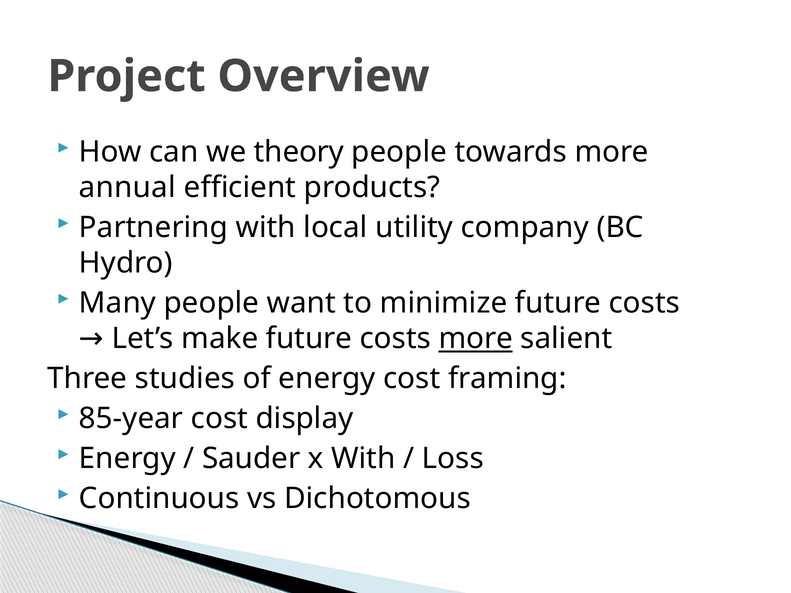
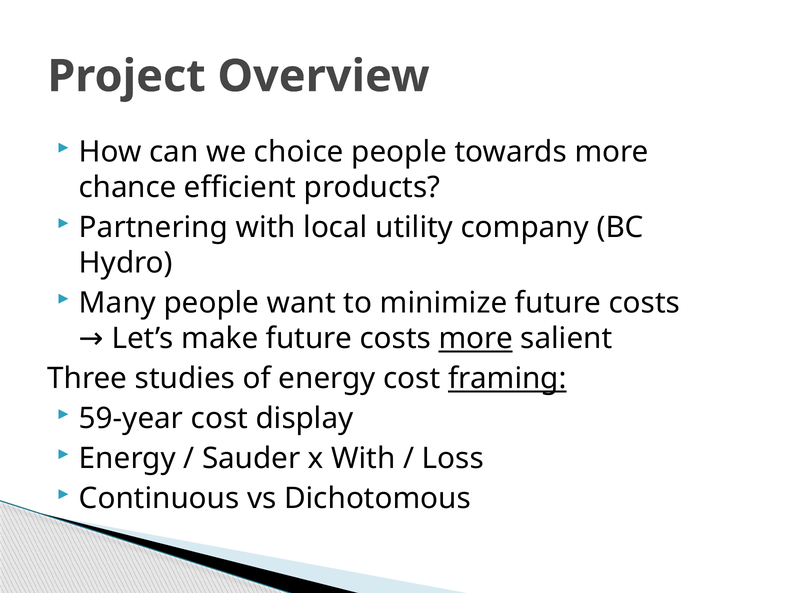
theory: theory -> choice (299, 152)
annual: annual -> chance (128, 188)
framing underline: none -> present (507, 379)
85-year: 85-year -> 59-year (131, 419)
